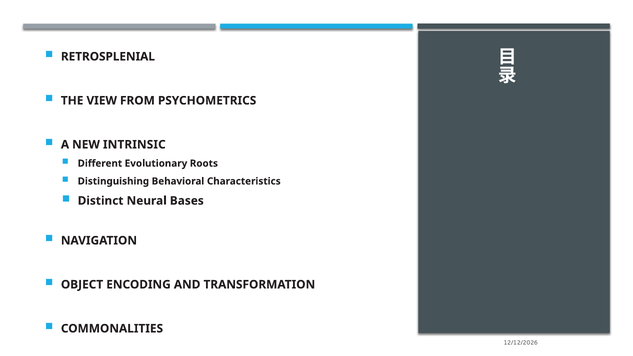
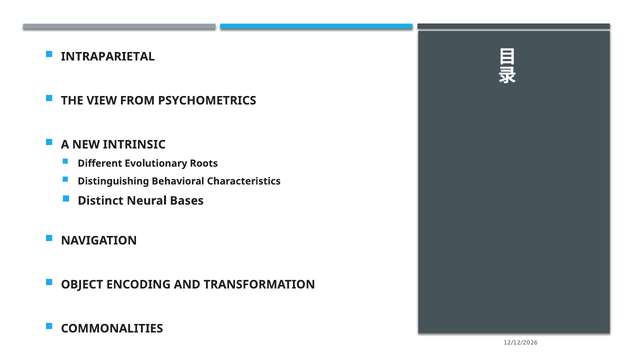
RETROSPLENIAL: RETROSPLENIAL -> INTRAPARIETAL (108, 57)
